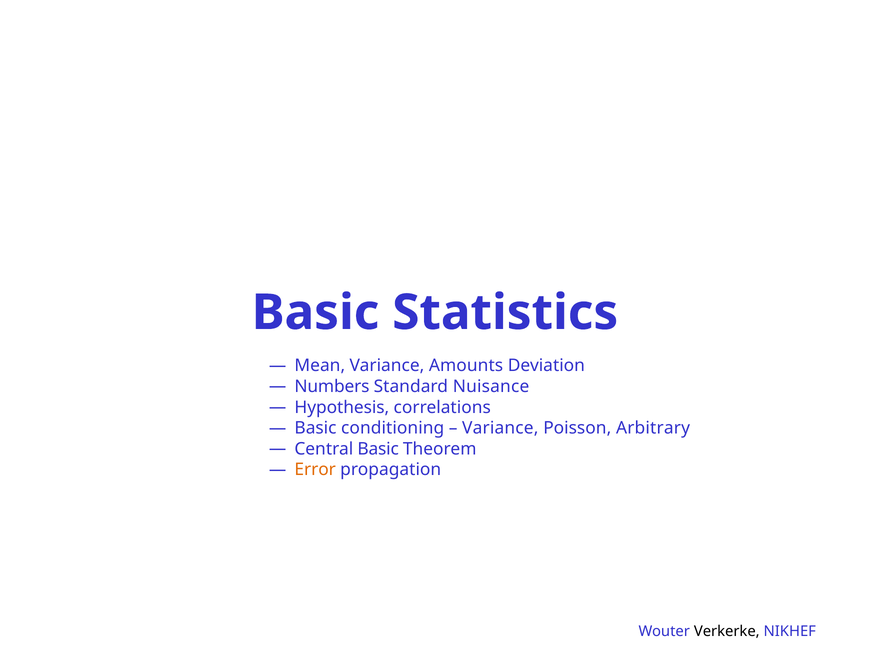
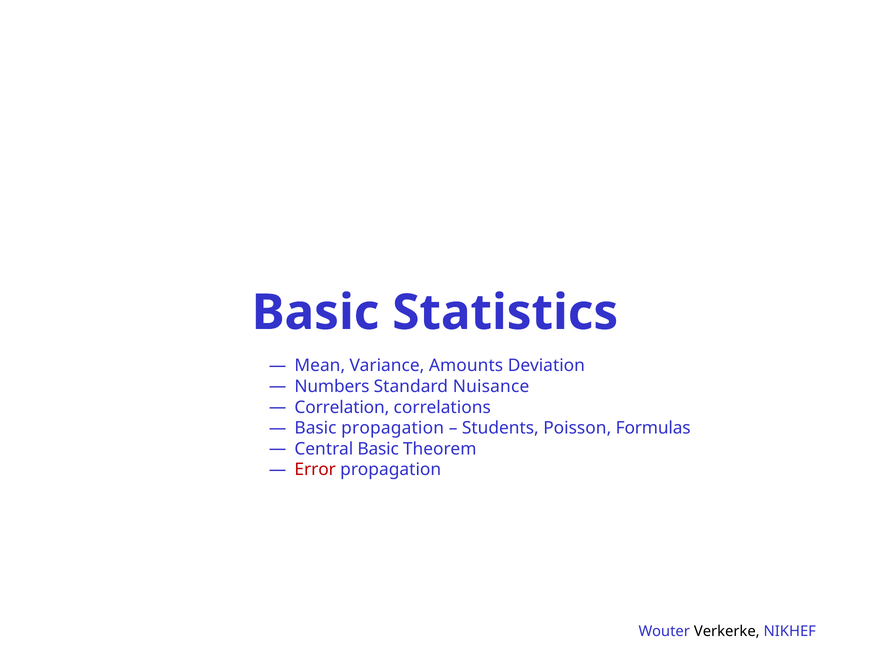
Hypothesis: Hypothesis -> Correlation (342, 407)
Basic conditioning: conditioning -> propagation (393, 428)
Variance: Variance -> Students (500, 428)
Arbitrary: Arbitrary -> Formulas (653, 428)
Error colour: orange -> red (315, 470)
